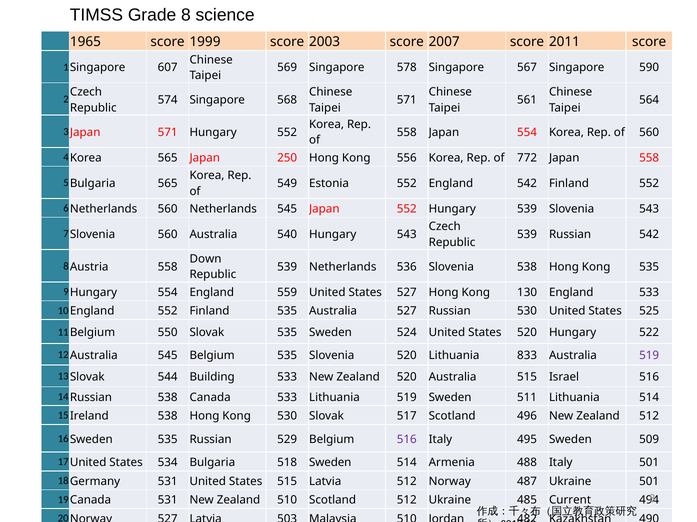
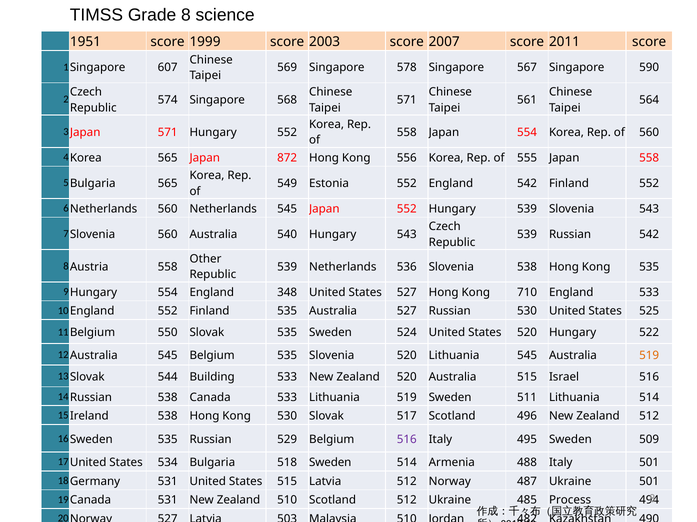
1965: 1965 -> 1951 (85, 42)
250: 250 -> 872 (287, 158)
772: 772 -> 555 (527, 158)
Down: Down -> Other (206, 259)
559: 559 -> 348 (287, 293)
130: 130 -> 710 (527, 293)
Lithuania 833: 833 -> 545 (527, 356)
519 colour: purple -> orange (649, 356)
Current: Current -> Process (570, 501)
